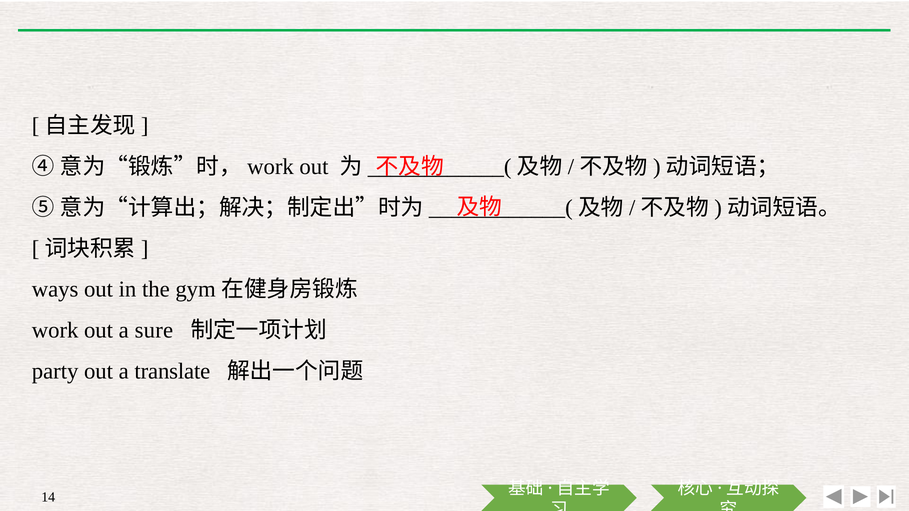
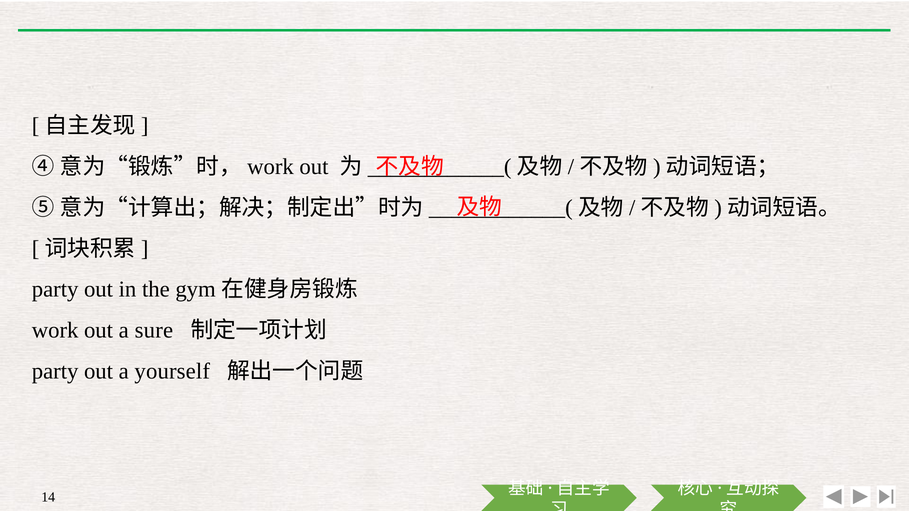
ways: ways -> party (55, 290)
translate: translate -> yourself (172, 371)
